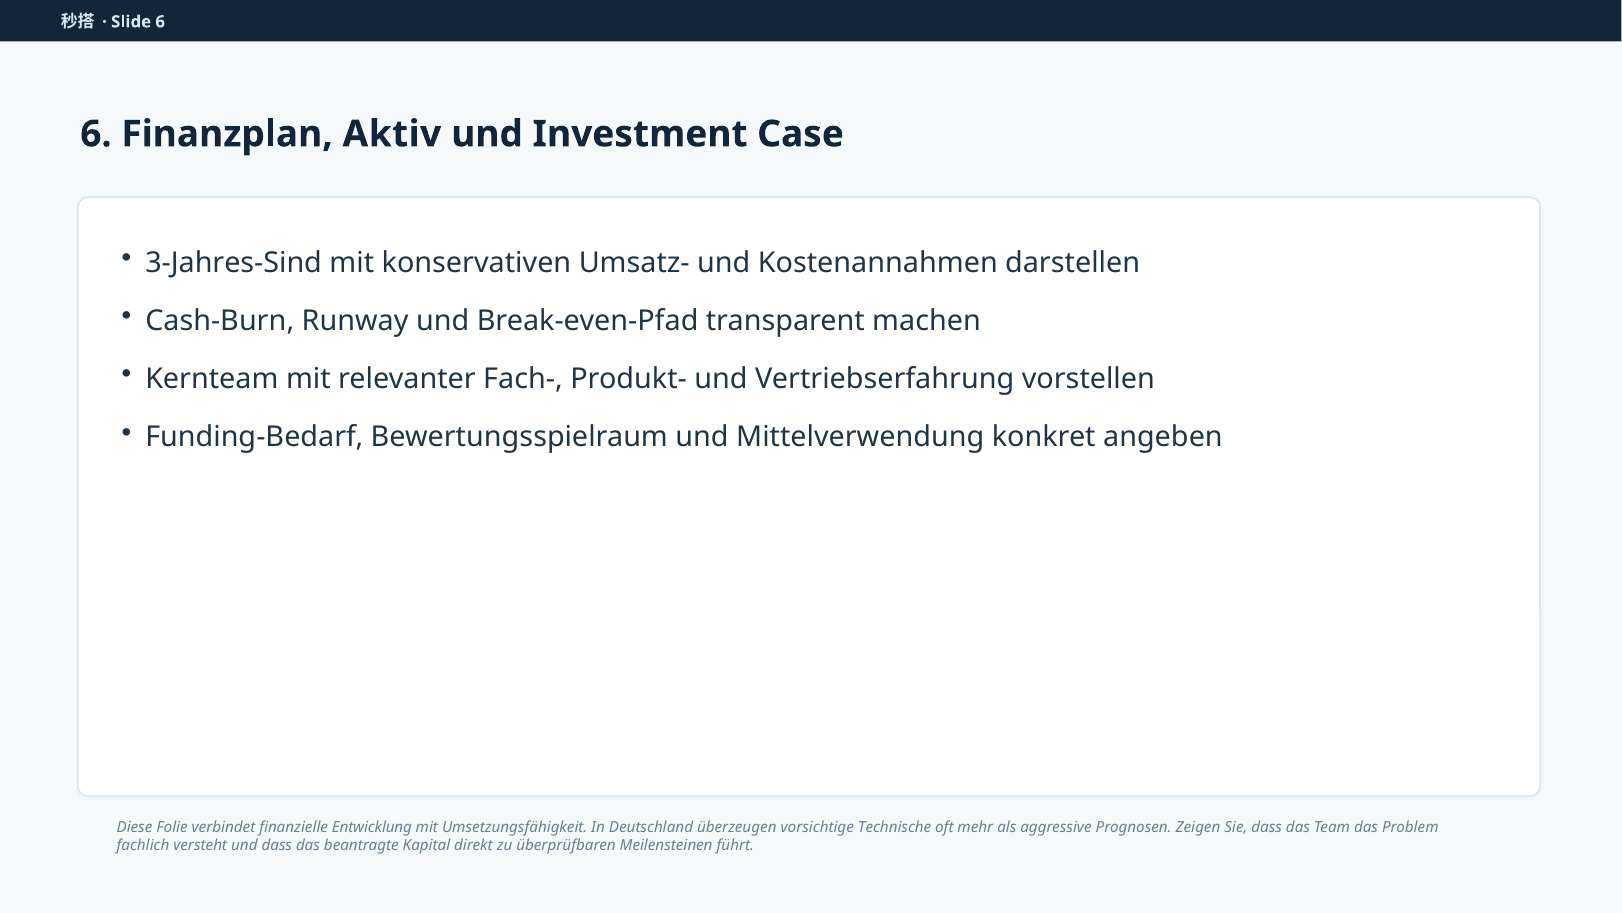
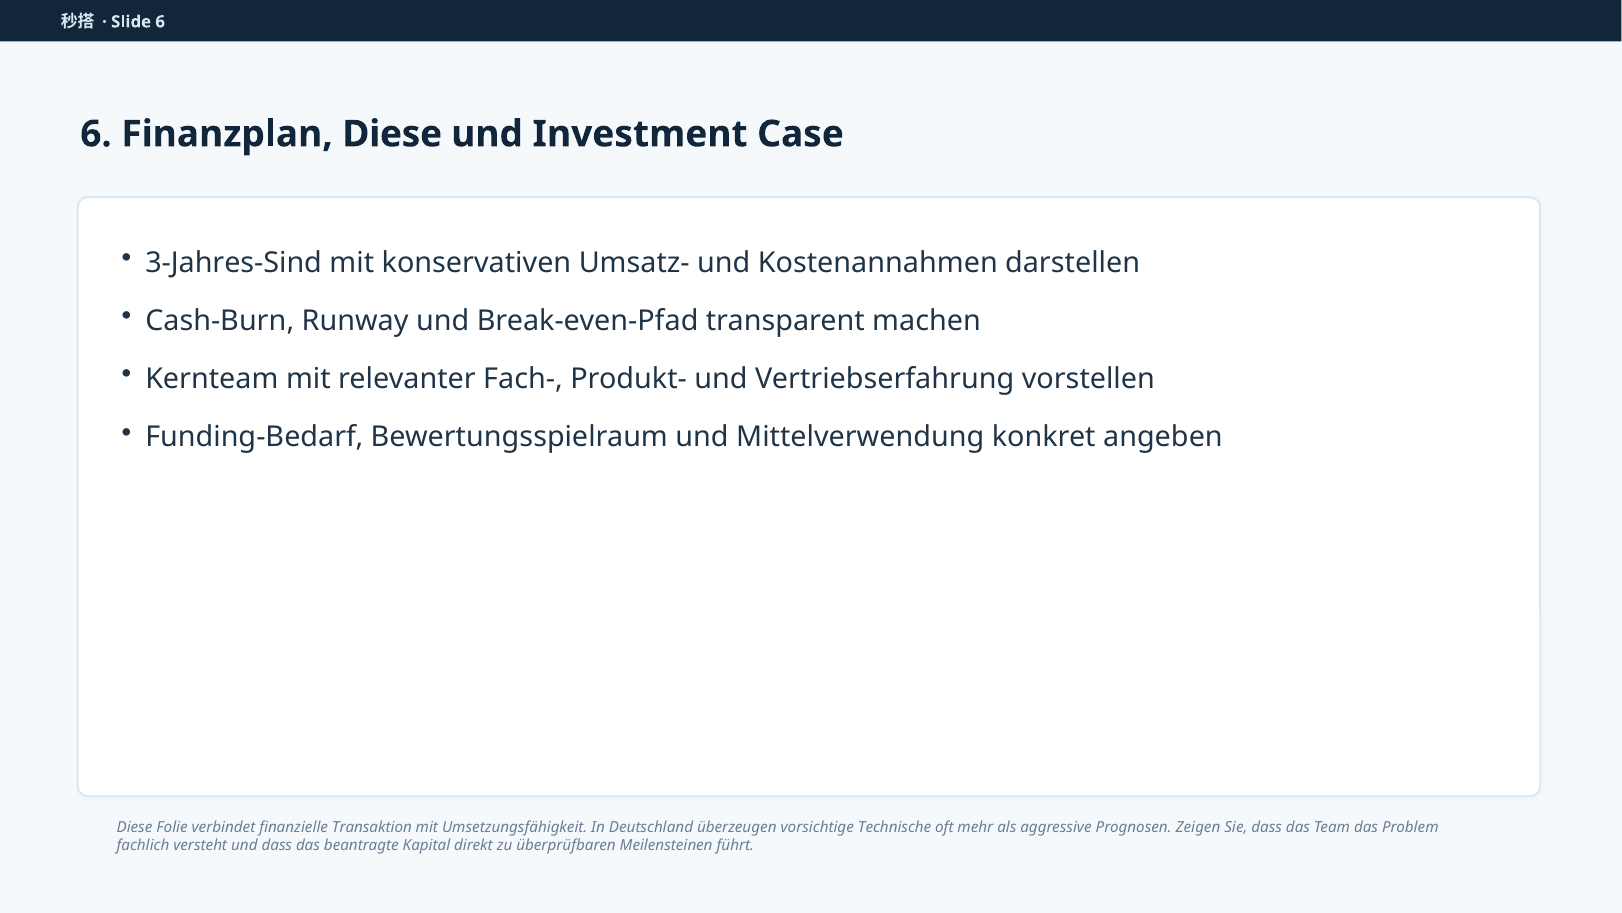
Finanzplan Aktiv: Aktiv -> Diese (392, 134)
Entwicklung: Entwicklung -> Transaktion (372, 826)
